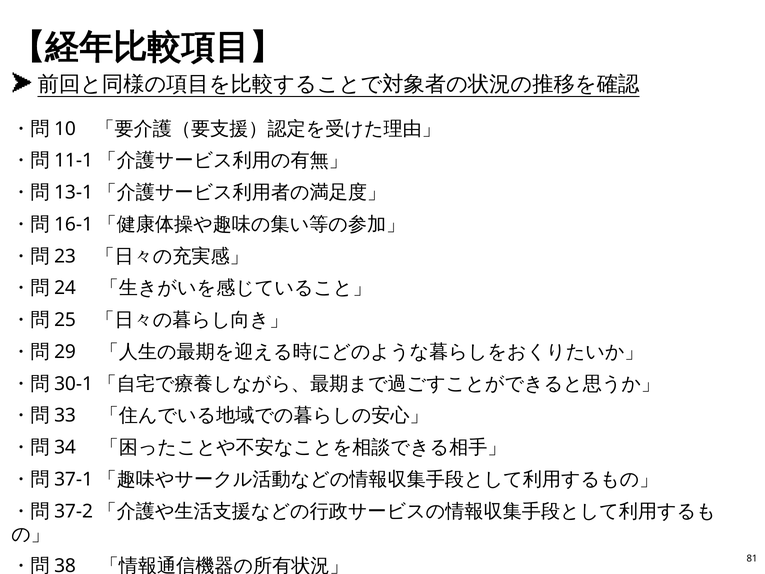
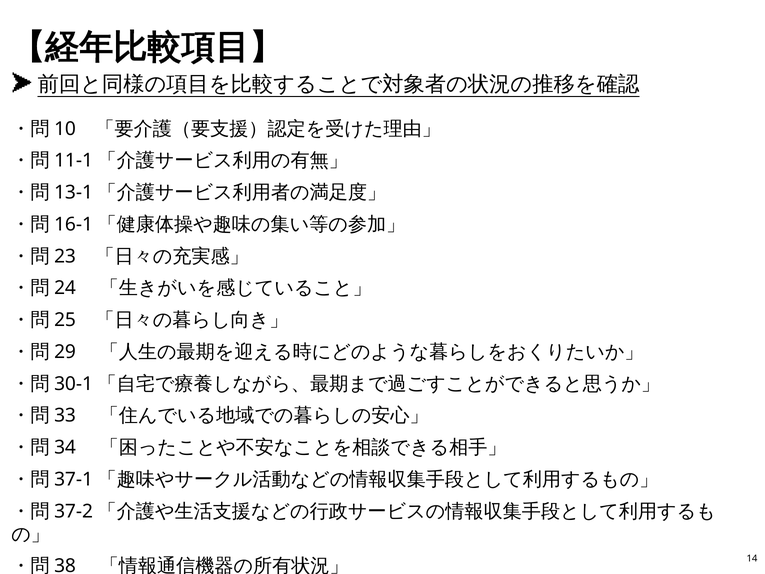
81: 81 -> 14 (752, 558)
